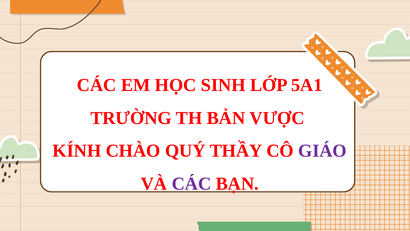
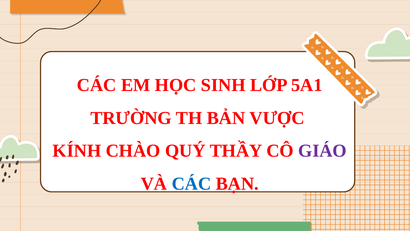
CÁC colour: purple -> blue (191, 183)
